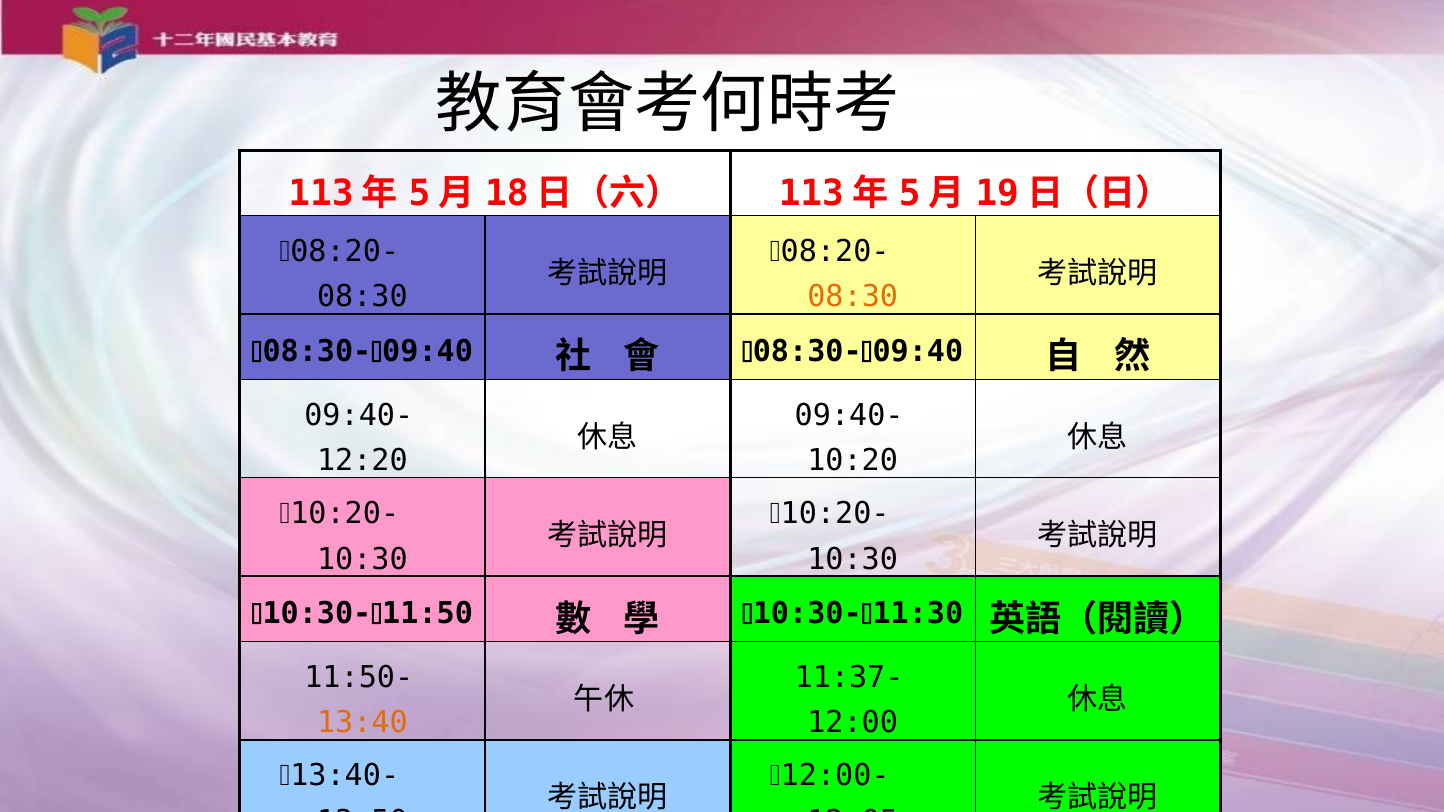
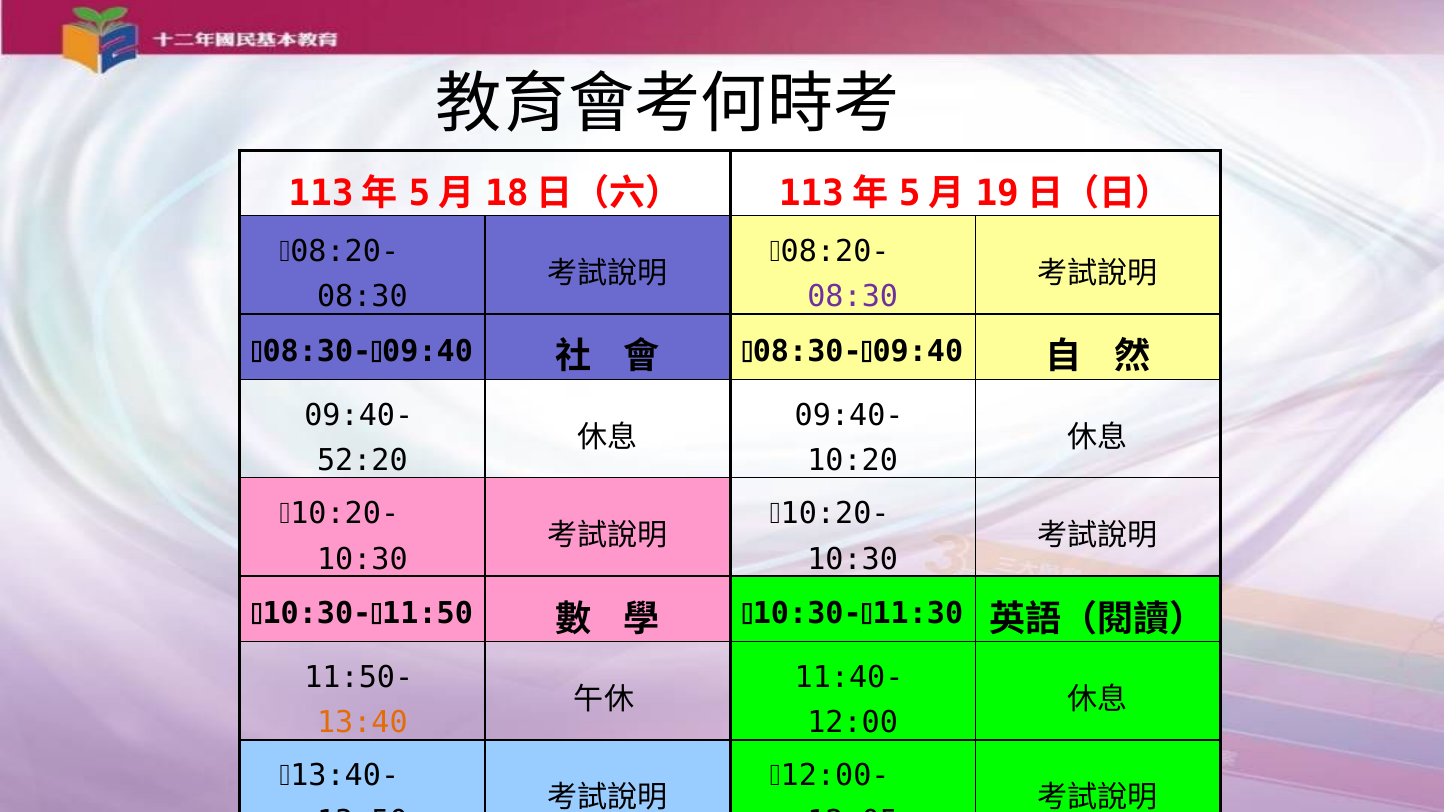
08:30 colour: orange -> purple (853, 297)
12:20: 12:20 -> 52:20 (362, 461)
11:37-: 11:37- -> 11:40- (849, 678)
